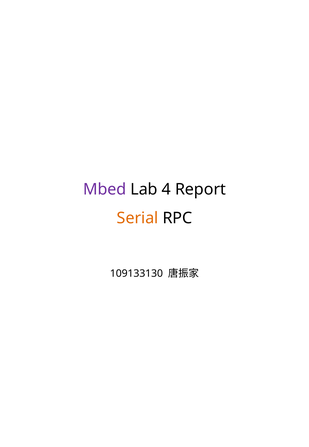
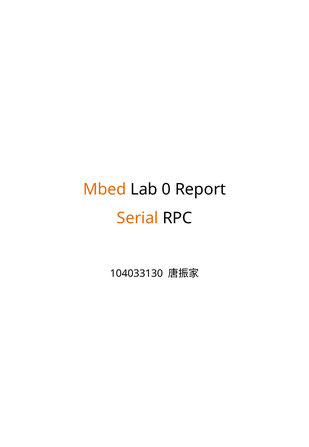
Mbed colour: purple -> orange (105, 189)
4: 4 -> 0 (166, 189)
109133130: 109133130 -> 104033130 (136, 273)
